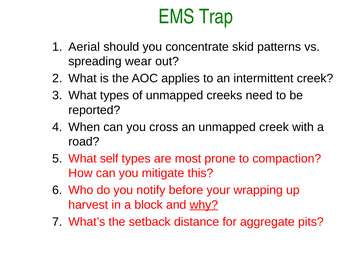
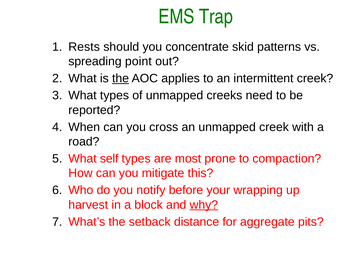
Aerial: Aerial -> Rests (84, 47)
wear: wear -> point (138, 61)
the underline: none -> present (121, 78)
